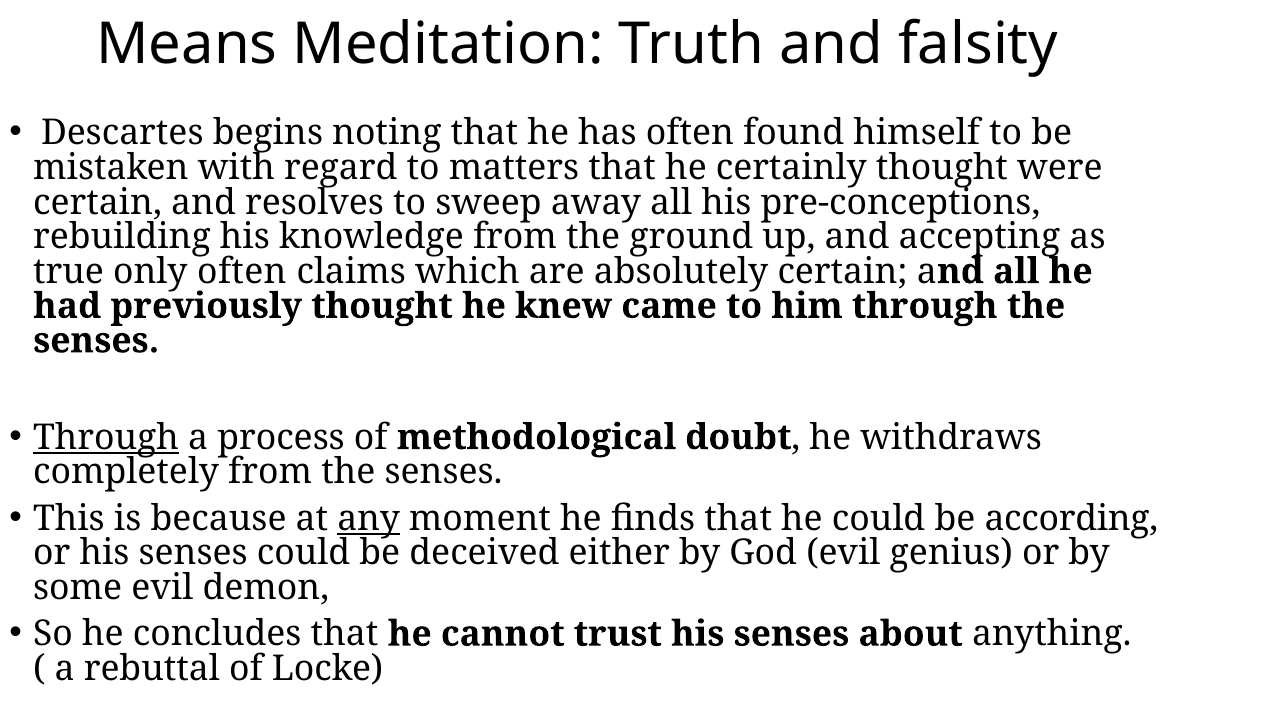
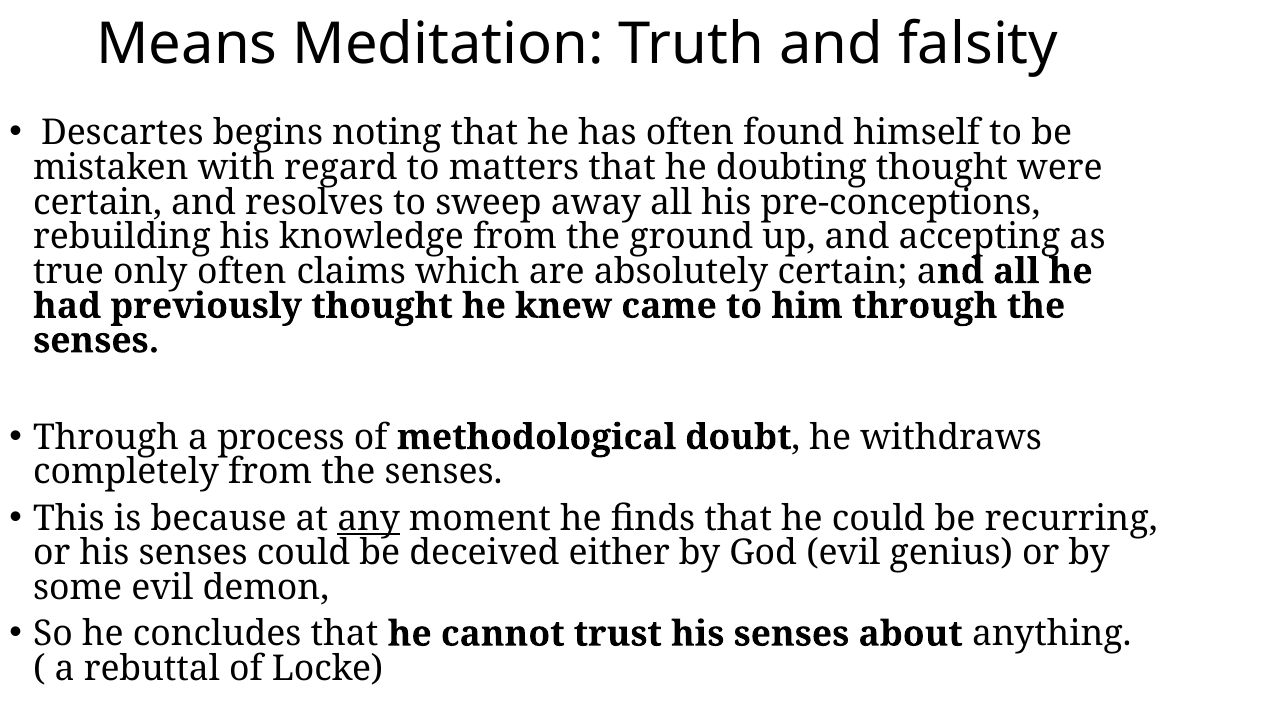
certainly: certainly -> doubting (791, 168)
Through underline: present -> none (106, 437)
according: according -> recurring (1071, 518)
